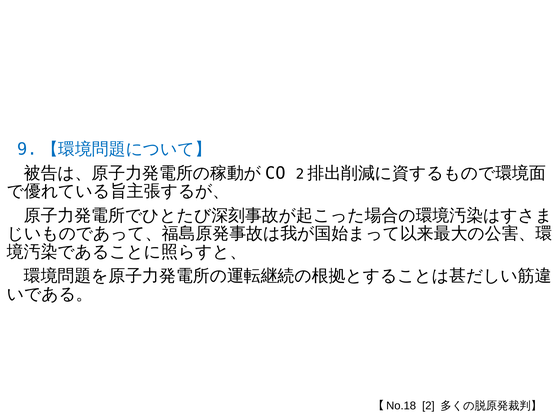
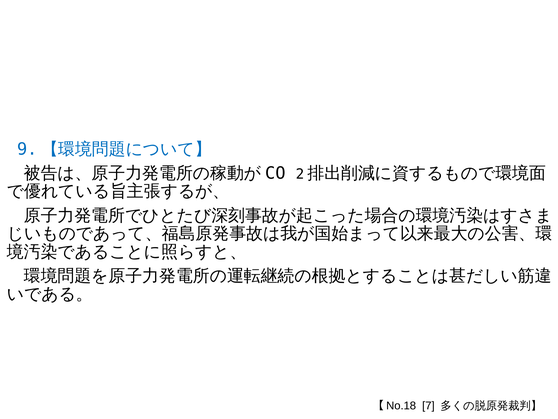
2: 2 -> 7 (428, 405)
